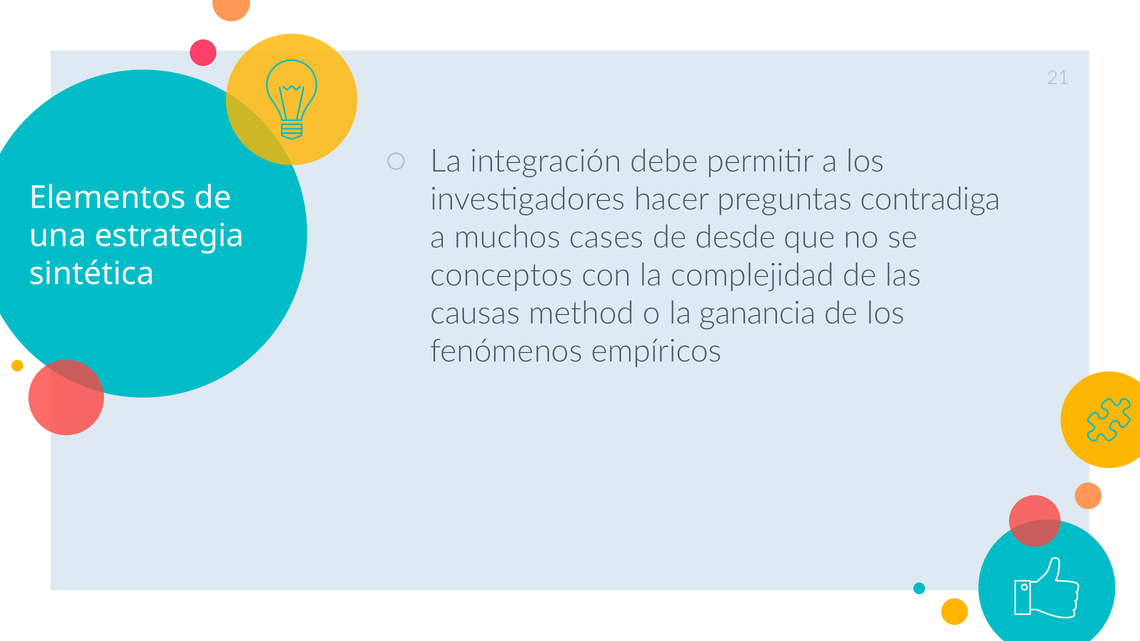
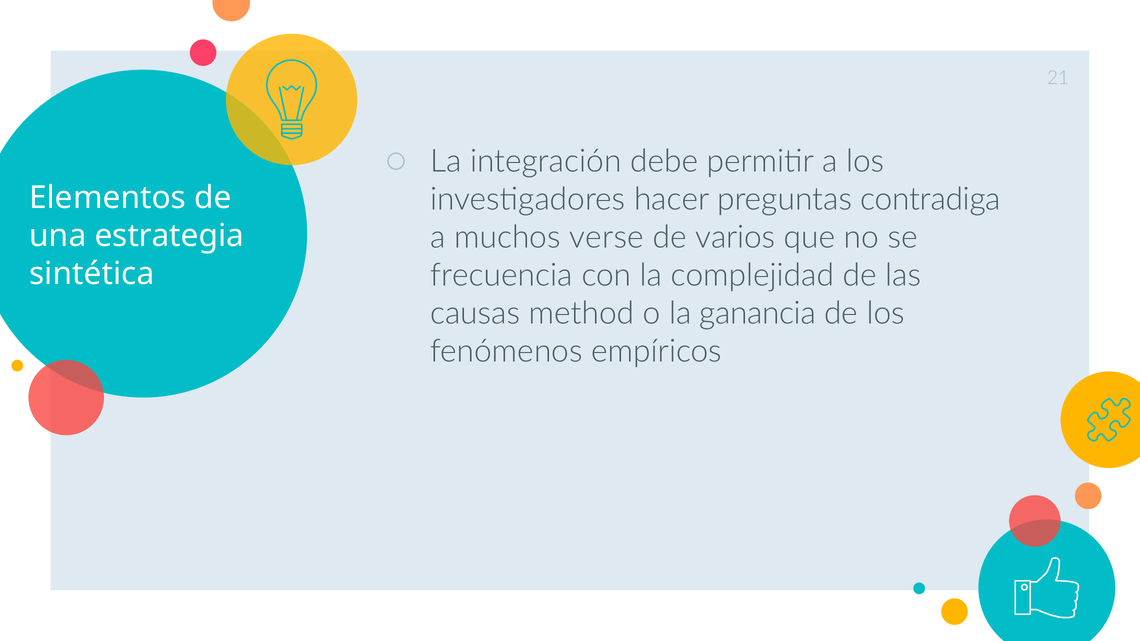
cases: cases -> verse (607, 238)
desde: desde -> varios (735, 238)
conceptos: conceptos -> frecuencia (501, 276)
